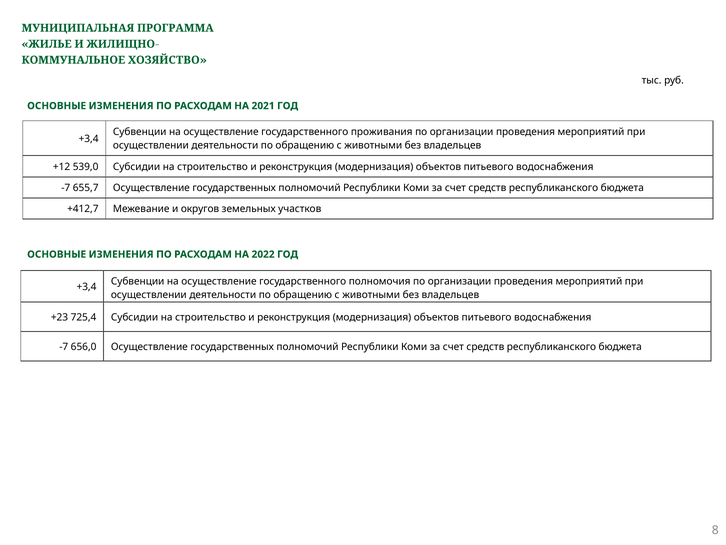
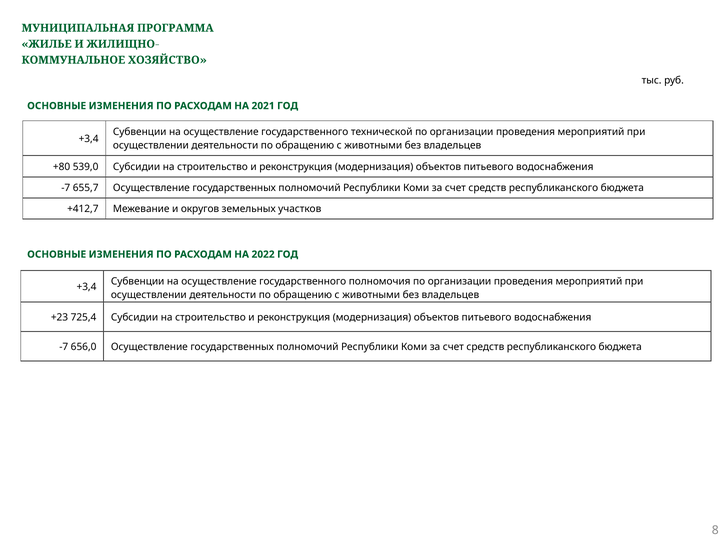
проживания: проживания -> технической (382, 132)
+12: +12 -> +80 (62, 167)
